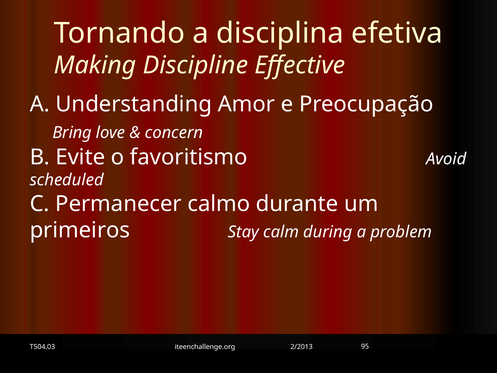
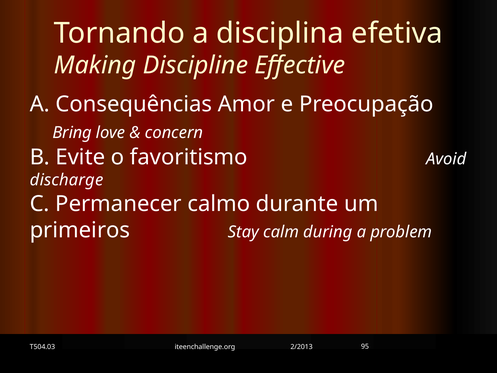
Understanding: Understanding -> Consequências (134, 104)
scheduled: scheduled -> discharge (67, 180)
